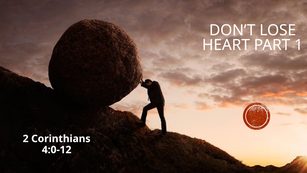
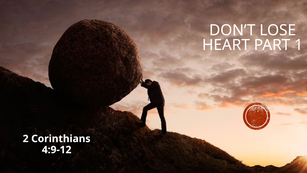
4:0-12: 4:0-12 -> 4:9-12 (57, 150)
